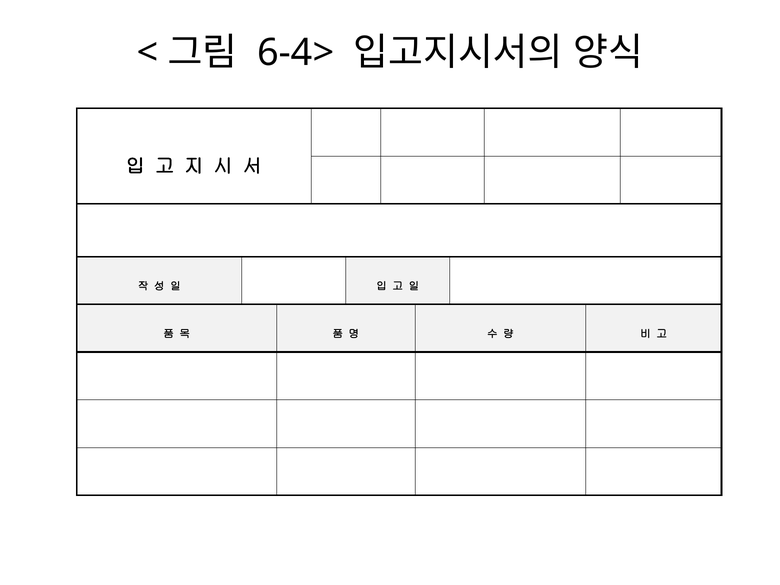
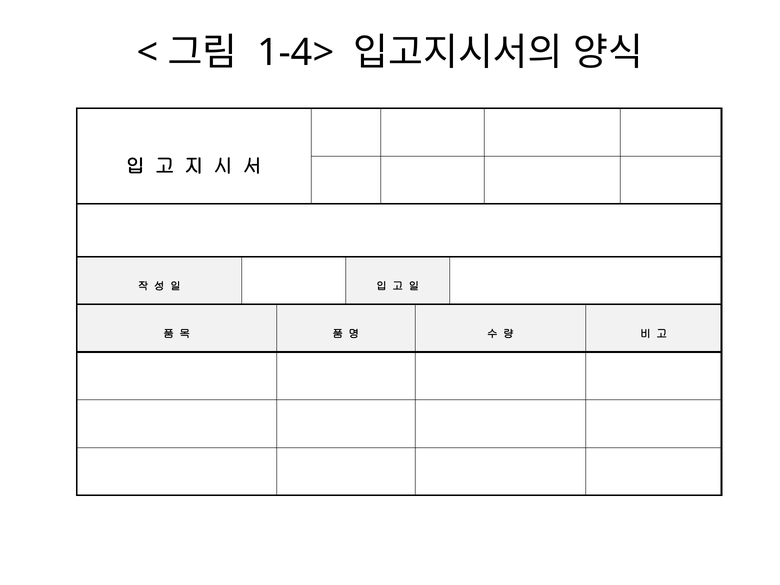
6-4>: 6-4> -> 1-4> (296, 53)
